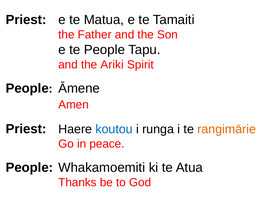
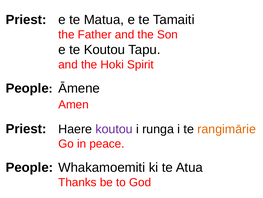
te People: People -> Koutou (104, 49)
Ariki: Ariki -> Hoki (112, 64)
koutou colour: blue -> purple (114, 129)
